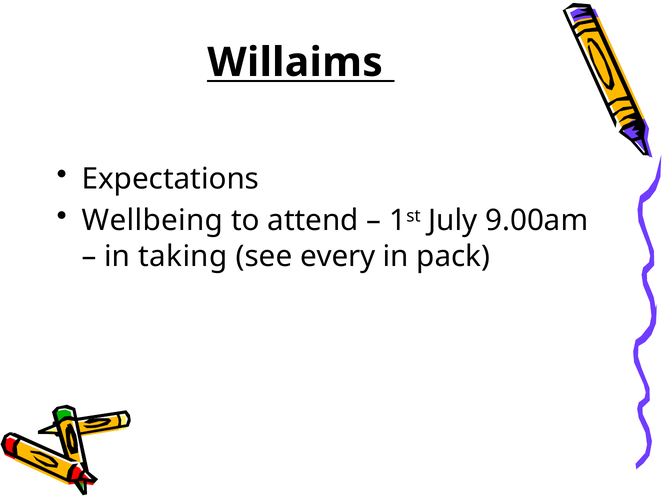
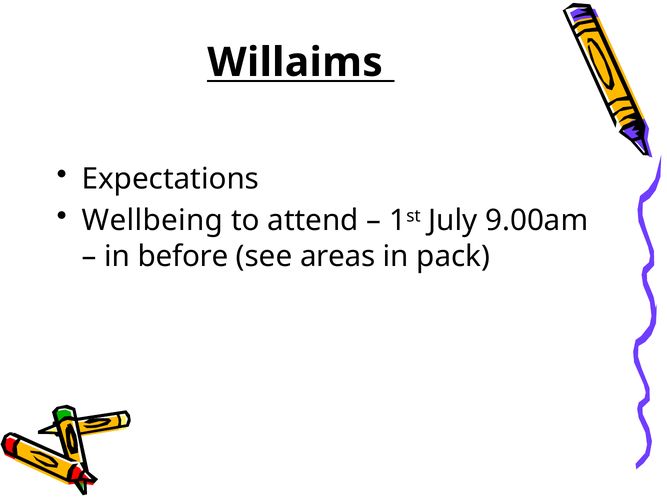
taking: taking -> before (183, 256)
every: every -> areas (338, 256)
